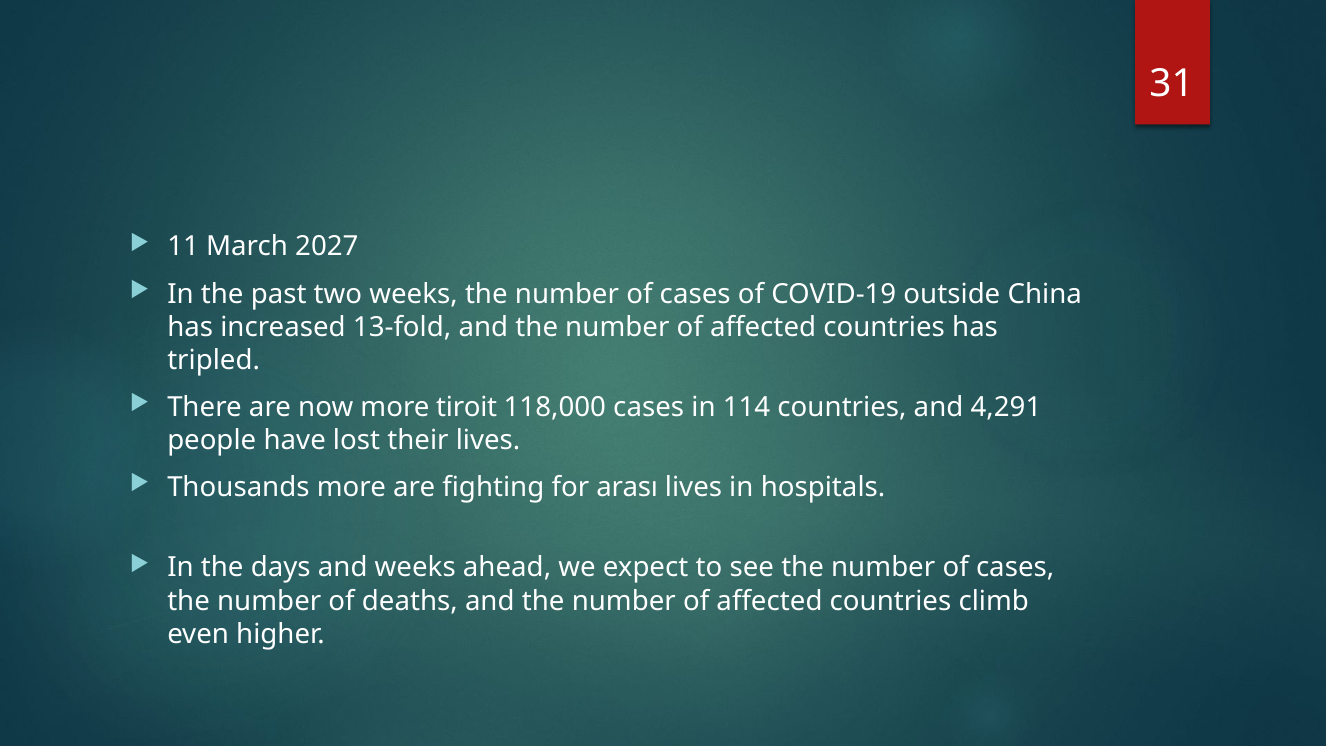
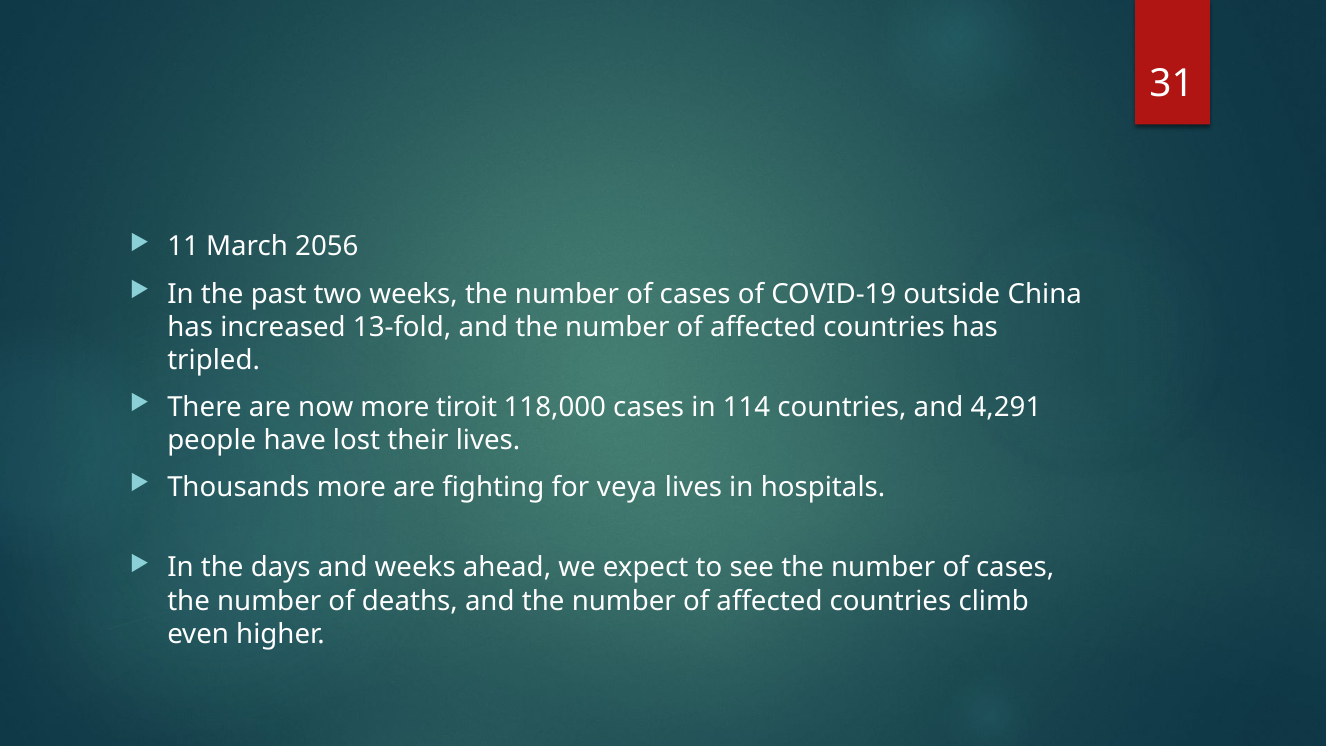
2027: 2027 -> 2056 (327, 247)
arası: arası -> veya (627, 487)
